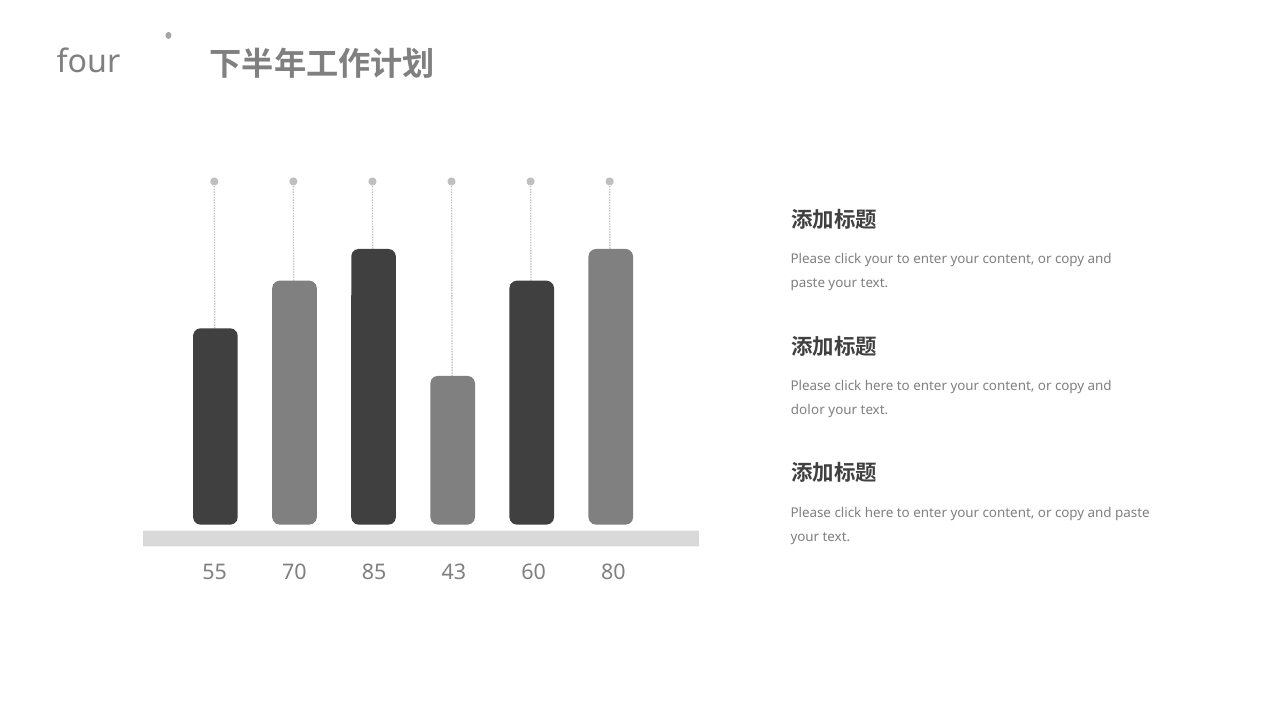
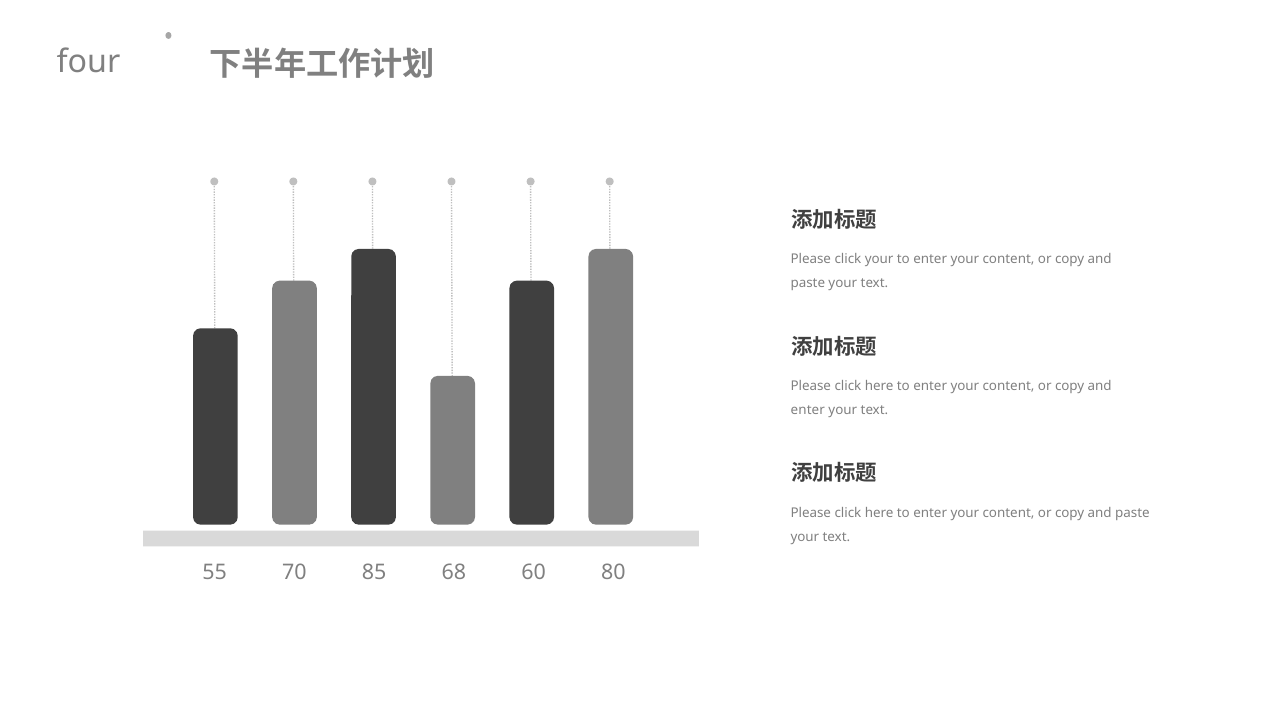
dolor: dolor -> enter (808, 410)
43: 43 -> 68 (454, 573)
